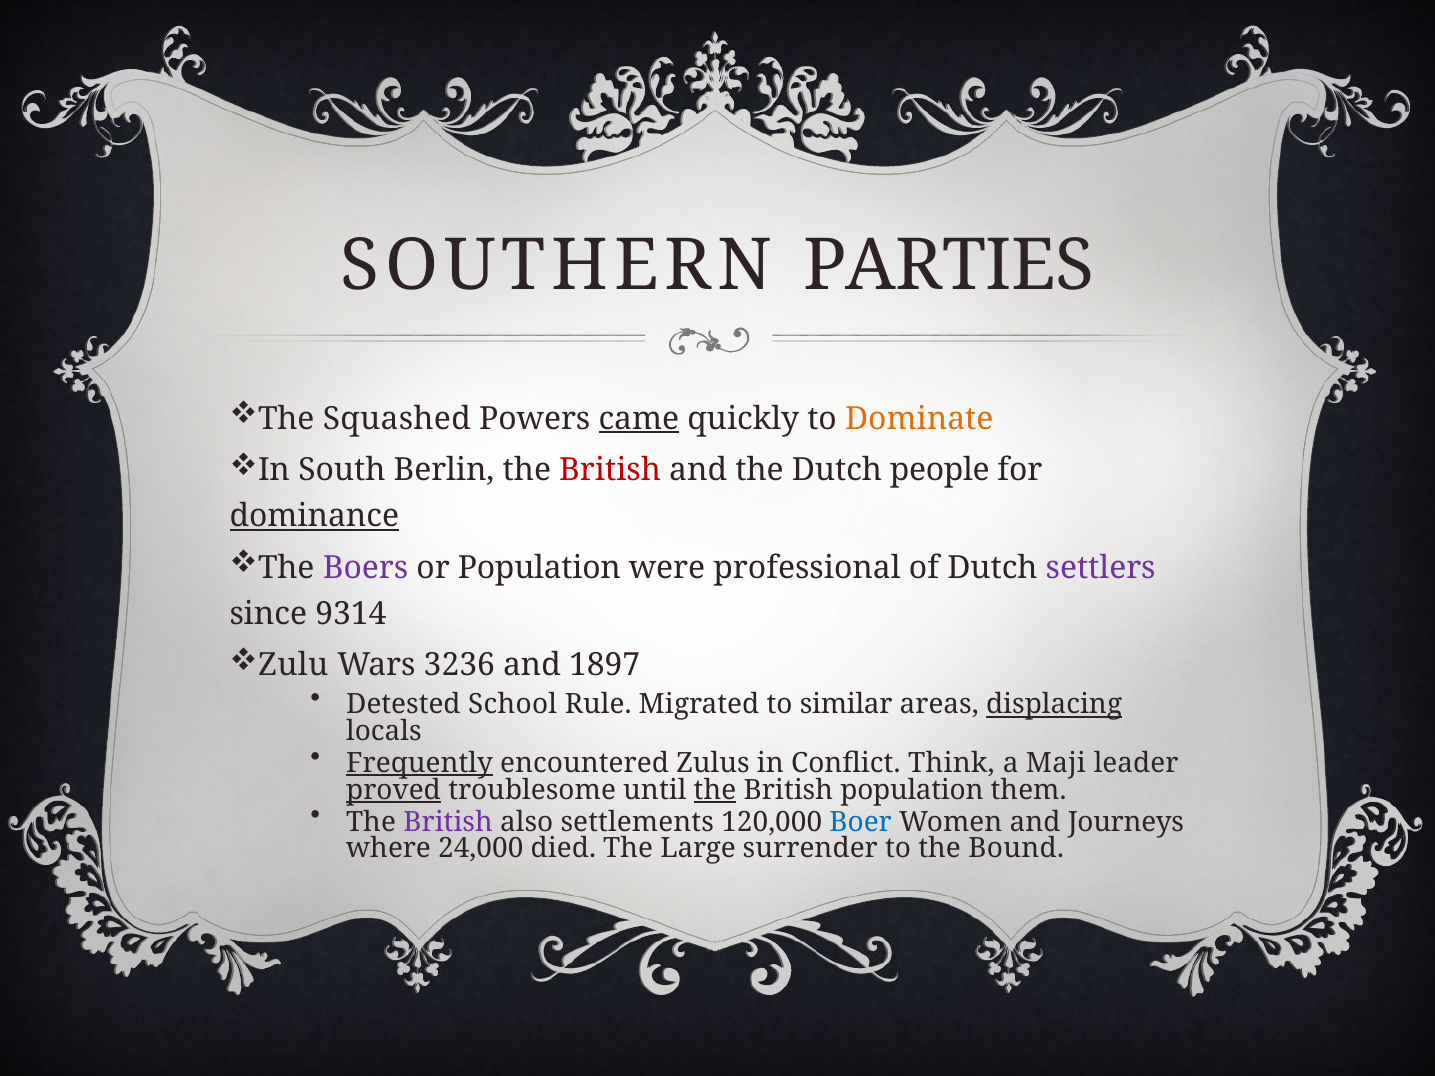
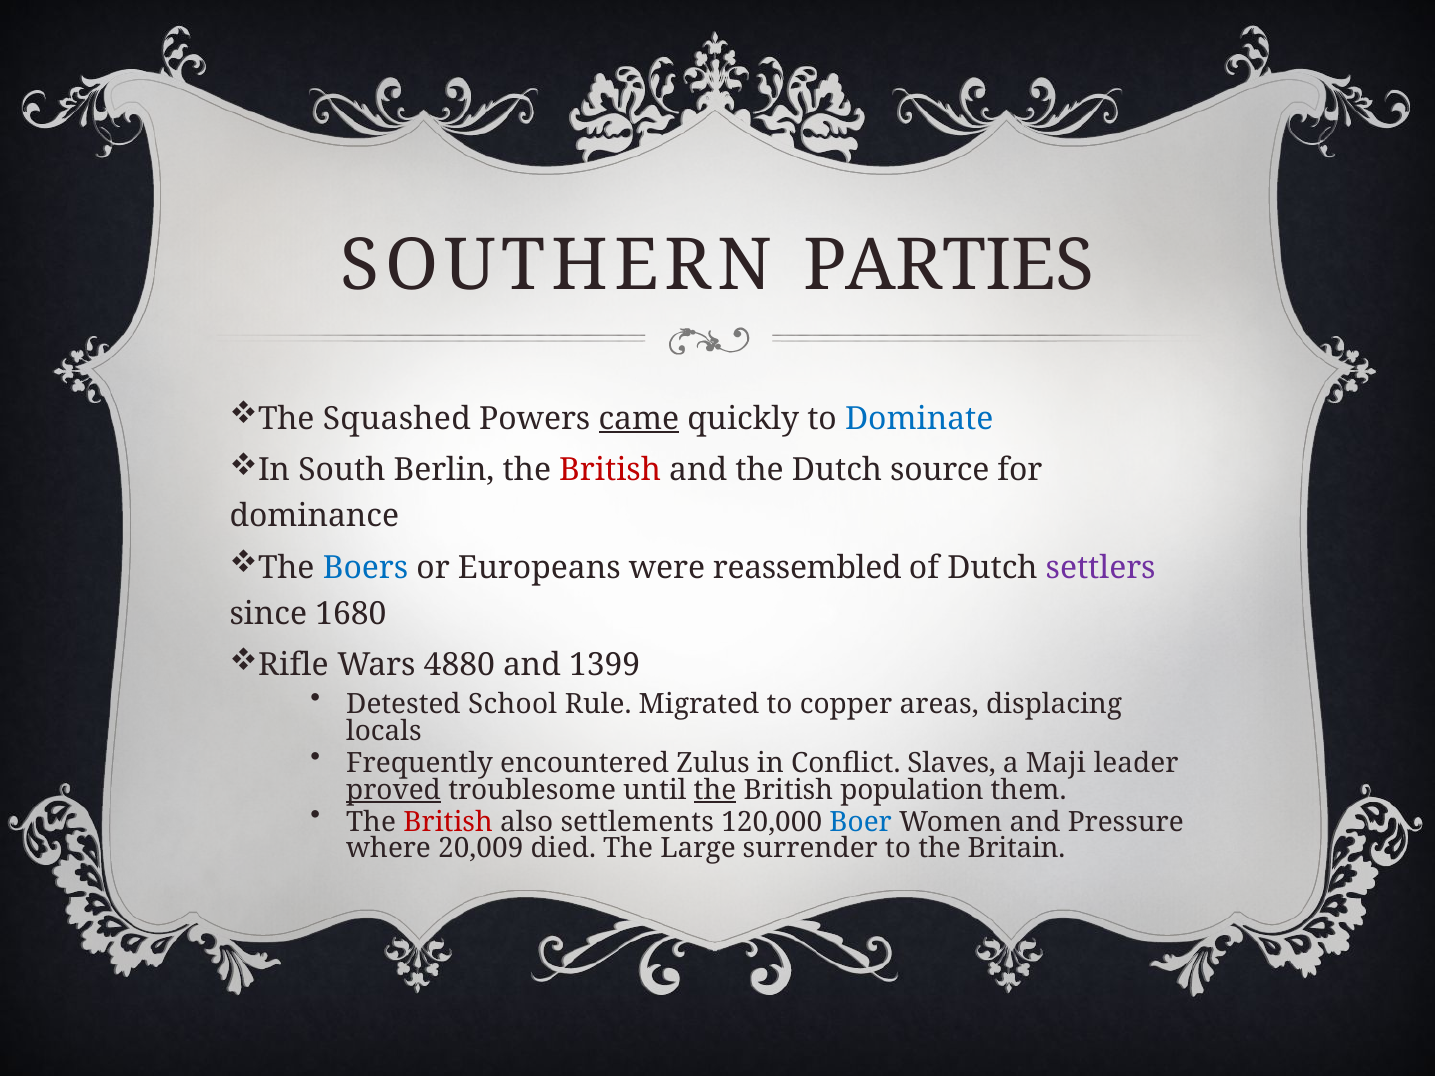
Dominate colour: orange -> blue (919, 419)
people: people -> source (940, 470)
dominance underline: present -> none (314, 516)
Boers colour: purple -> blue (366, 568)
or Population: Population -> Europeans (539, 568)
professional: professional -> reassembled (807, 568)
9314: 9314 -> 1680 (351, 614)
Zulu: Zulu -> Rifle (293, 665)
3236: 3236 -> 4880 (459, 665)
1897: 1897 -> 1399 (605, 665)
similar: similar -> copper (846, 705)
displacing underline: present -> none (1054, 705)
Frequently underline: present -> none (420, 763)
Think: Think -> Slaves (952, 763)
British colour: purple -> red (448, 822)
Journeys: Journeys -> Pressure (1126, 822)
24,000: 24,000 -> 20,009 (481, 849)
Bound: Bound -> Britain (1016, 849)
